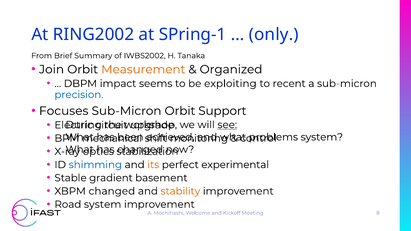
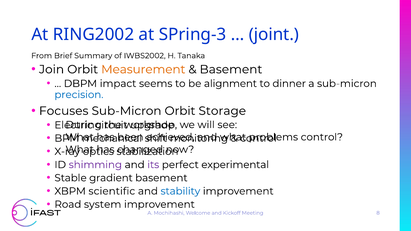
SPring-1: SPring-1 -> SPring-3 (193, 35)
only: only -> joint (274, 35)
Organized: Organized -> Basement (231, 69)
exploiting: exploiting -> alignment (230, 84)
recent: recent -> dinner (289, 84)
Support: Support -> Storage (222, 111)
see underline: present -> none (227, 125)
system: system -> control (322, 137)
shimming colour: blue -> purple (95, 165)
its colour: orange -> purple (153, 165)
XBPM changed: changed -> scientific (112, 191)
stability colour: orange -> blue (180, 191)
